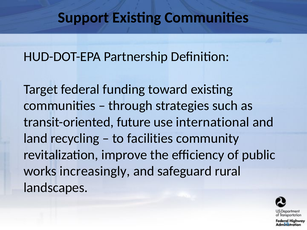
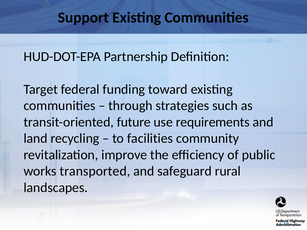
international: international -> requirements (213, 122)
increasingly: increasingly -> transported (95, 171)
